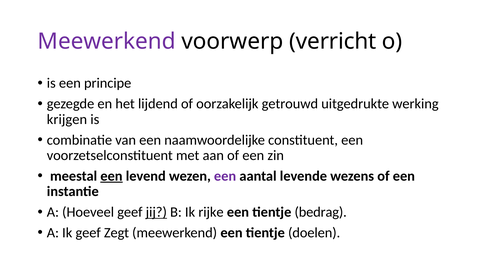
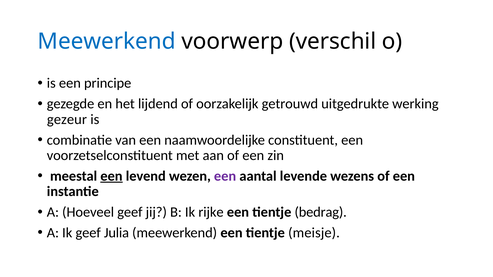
Meewerkend colour: purple -> blue (107, 41)
verricht: verricht -> verschil (333, 41)
krijgen: krijgen -> gezeur (67, 119)
jij underline: present -> none (156, 212)
Zegt: Zegt -> Julia (117, 233)
doelen: doelen -> meisje (314, 233)
